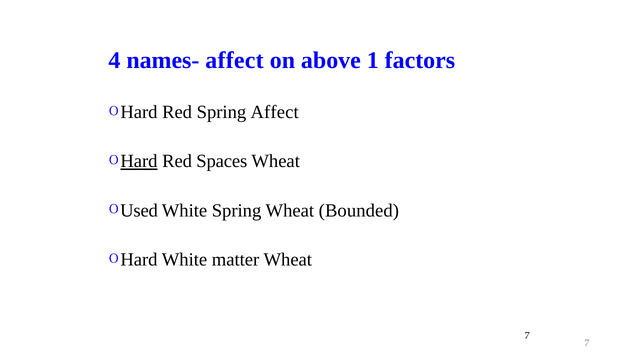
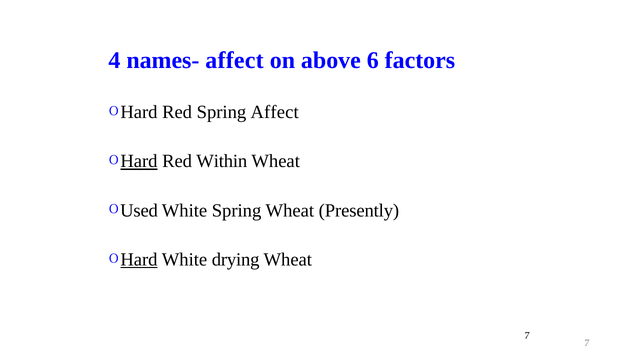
1: 1 -> 6 (373, 60)
Spaces: Spaces -> Within (222, 161)
Bounded: Bounded -> Presently (359, 210)
Hard underline: none -> present (139, 259)
matter: matter -> drying (236, 259)
